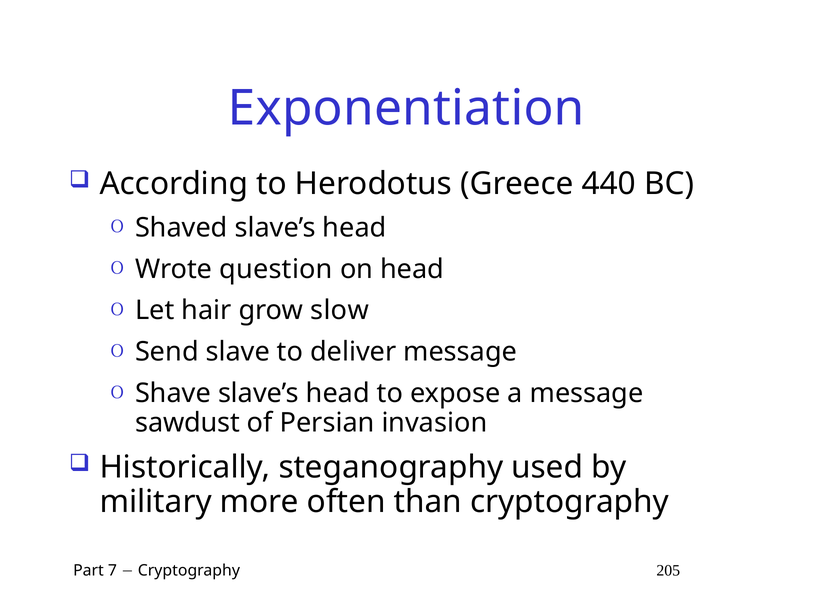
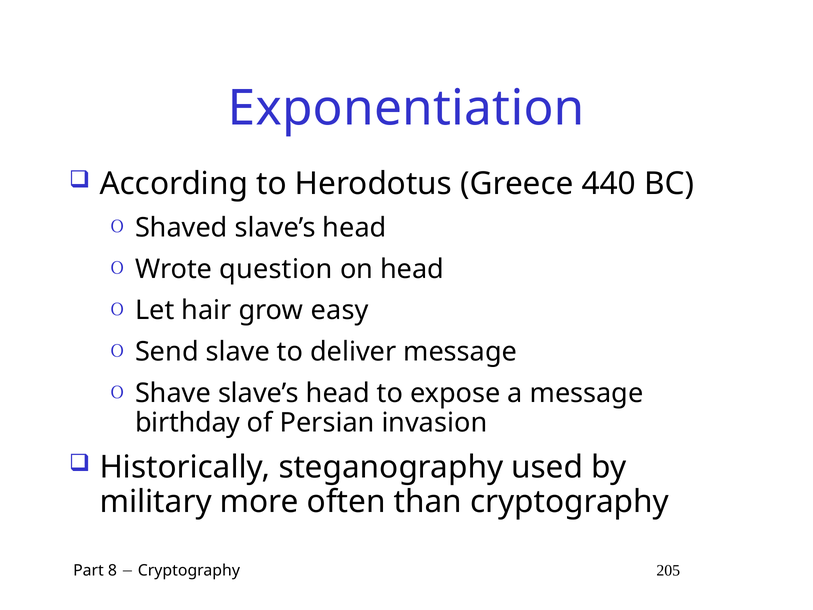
slow: slow -> easy (340, 310)
sawdust: sawdust -> birthday (188, 423)
7: 7 -> 8 (112, 570)
